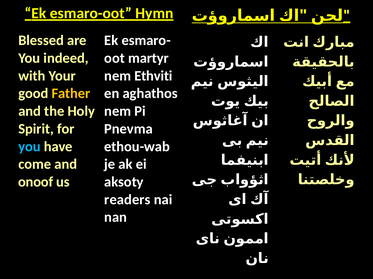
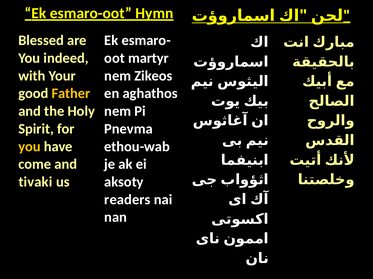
Ethviti: Ethviti -> Zikeos (153, 76)
you colour: light blue -> yellow (29, 147)
onoof: onoof -> tivaki (35, 182)
